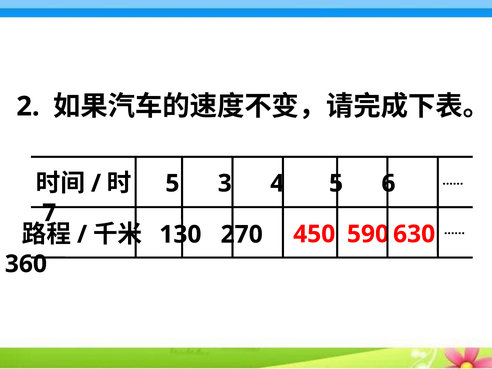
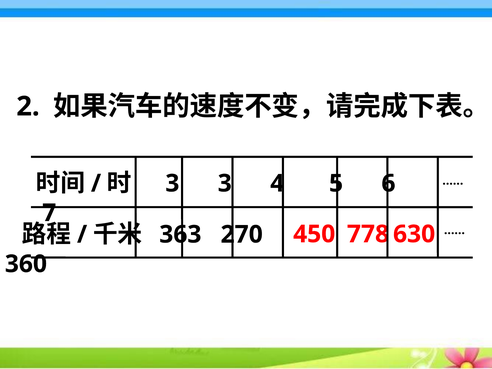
5: 5 -> 3 (172, 183)
130: 130 -> 363 (180, 234)
590: 590 -> 778 (368, 234)
